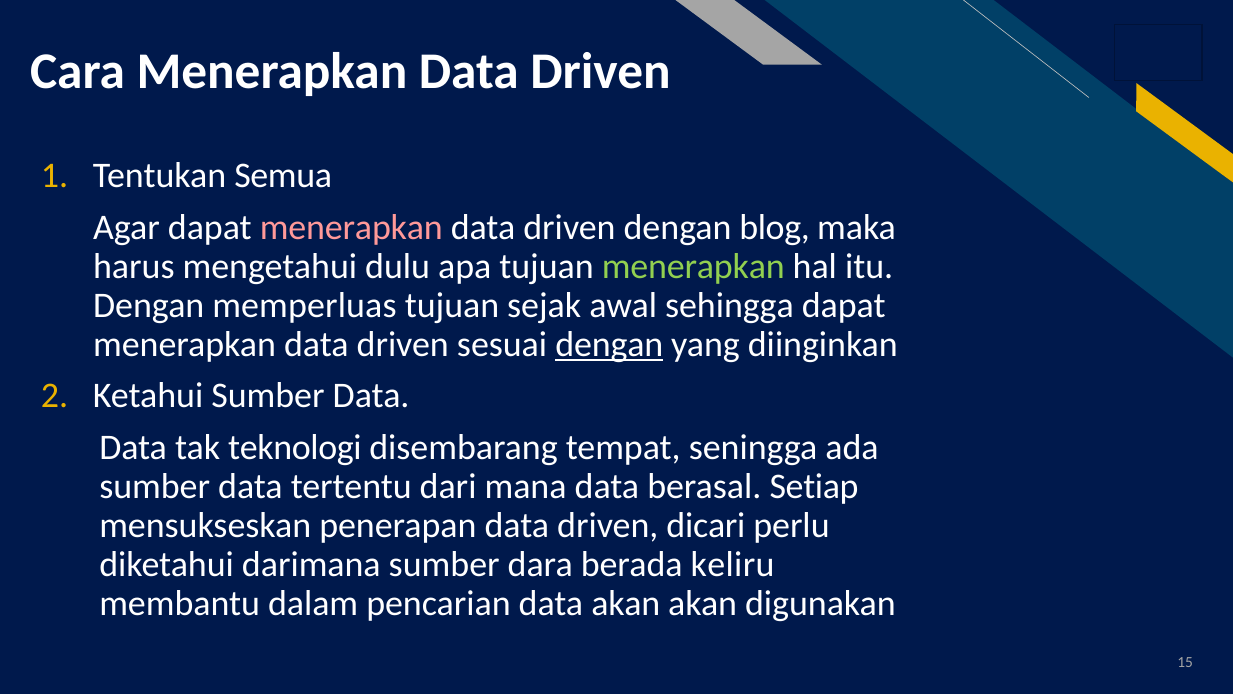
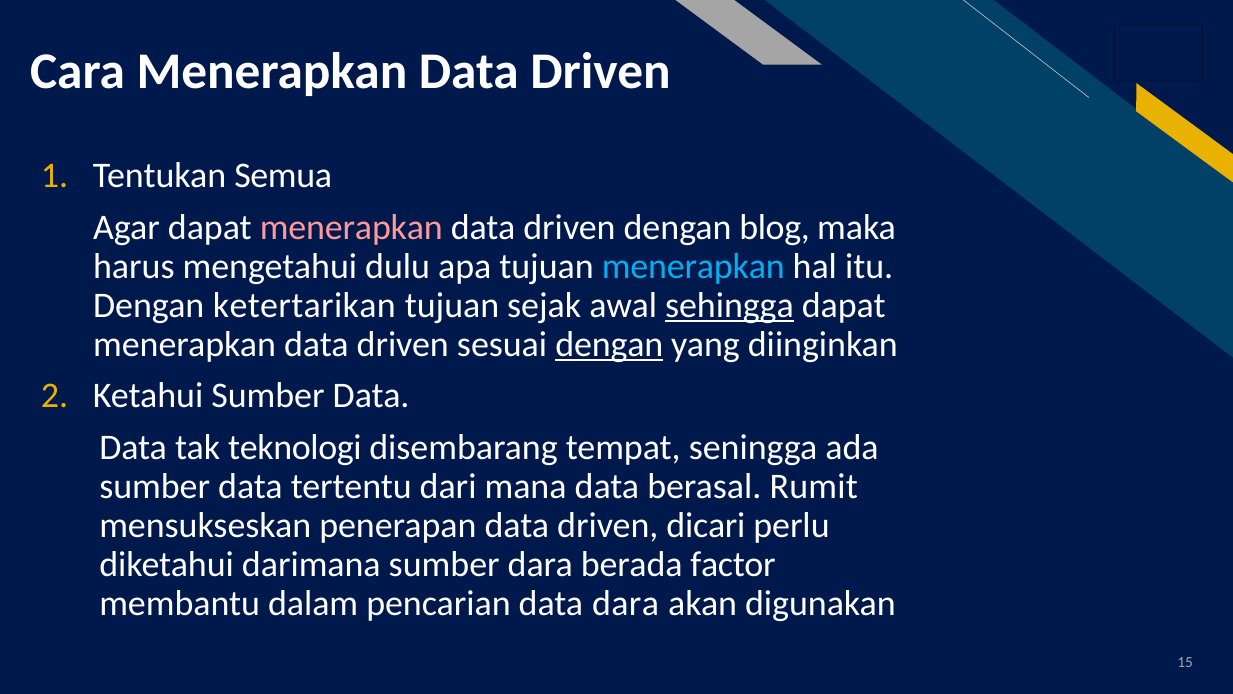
menerapkan colour: light green -> light blue (693, 266)
memperluas: memperluas -> ketertarikan (304, 305)
sehingga underline: none -> present (729, 305)
Setiap: Setiap -> Rumit (814, 486)
keliru: keliru -> factor (733, 564)
data akan: akan -> dara (626, 603)
